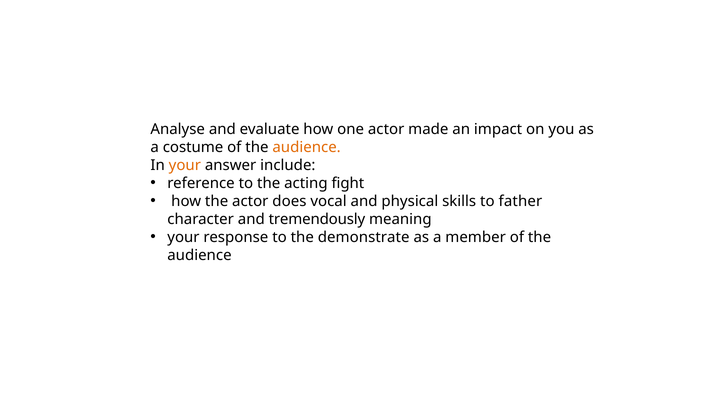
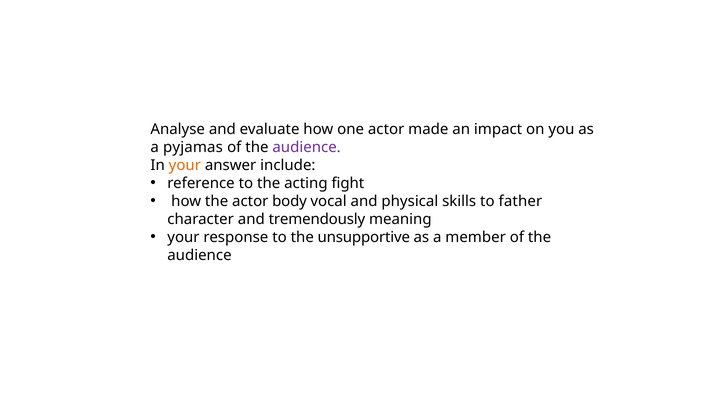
costume: costume -> pyjamas (193, 147)
audience colour: orange -> purple (307, 147)
does: does -> body (290, 201)
demonstrate: demonstrate -> unsupportive (364, 237)
